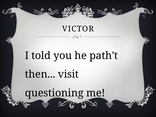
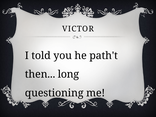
visit: visit -> long (68, 74)
